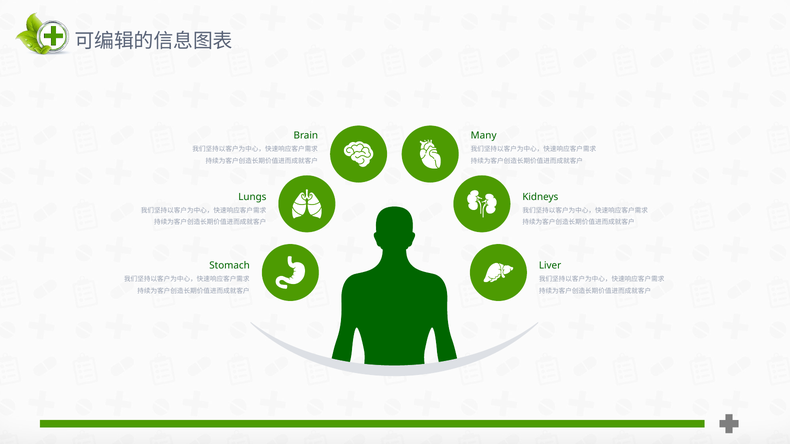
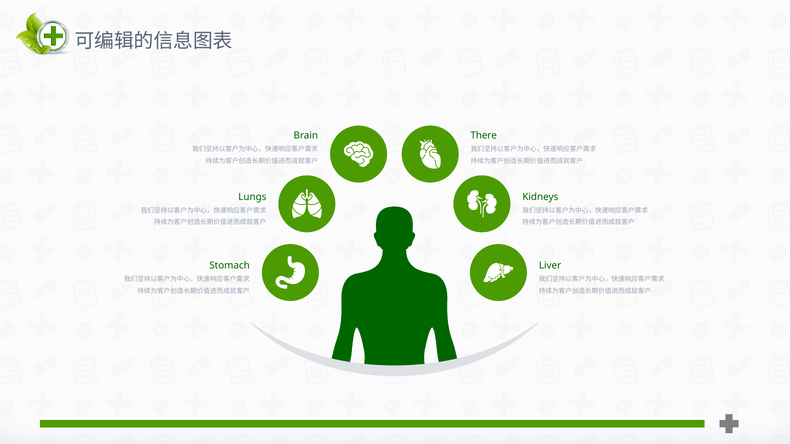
Many: Many -> There (484, 136)
